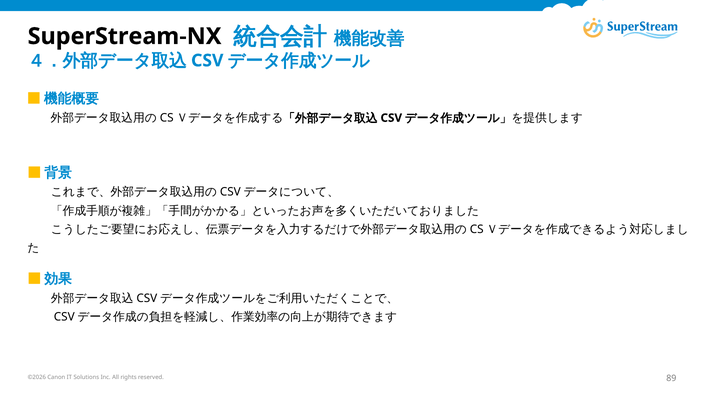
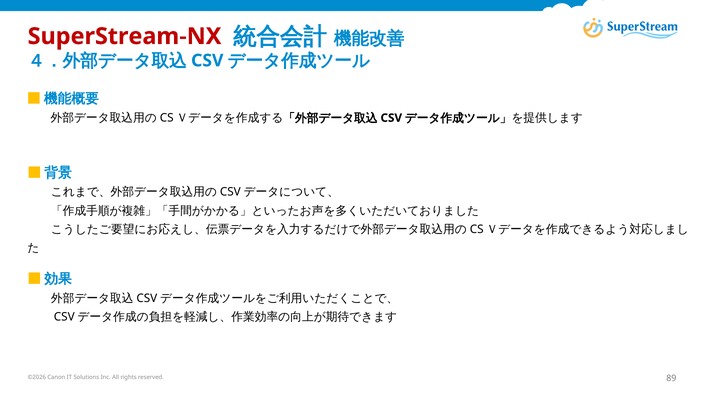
SuperStream-NX colour: black -> red (125, 36)
